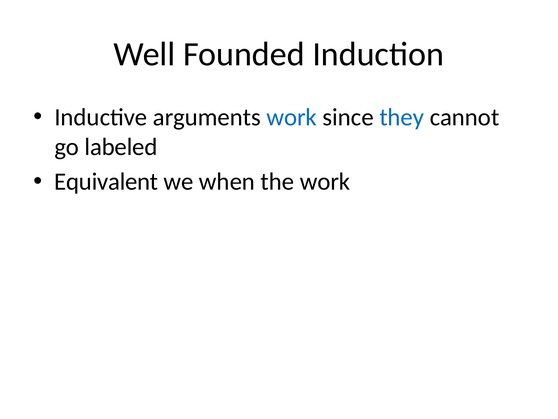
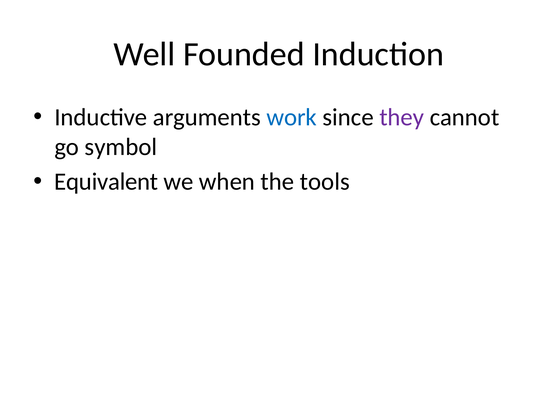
they colour: blue -> purple (402, 117)
labeled: labeled -> symbol (121, 147)
the work: work -> tools (325, 182)
